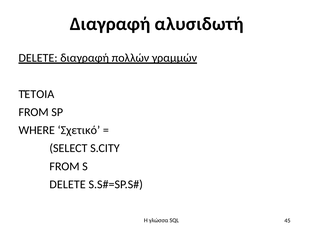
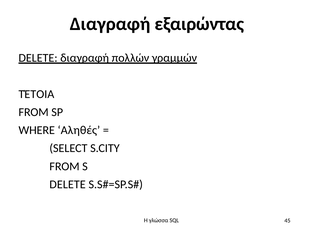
αλυσιδωτή: αλυσιδωτή -> εξαιρώντας (199, 24)
Σχετικό: Σχετικό -> Αληθές (79, 131)
